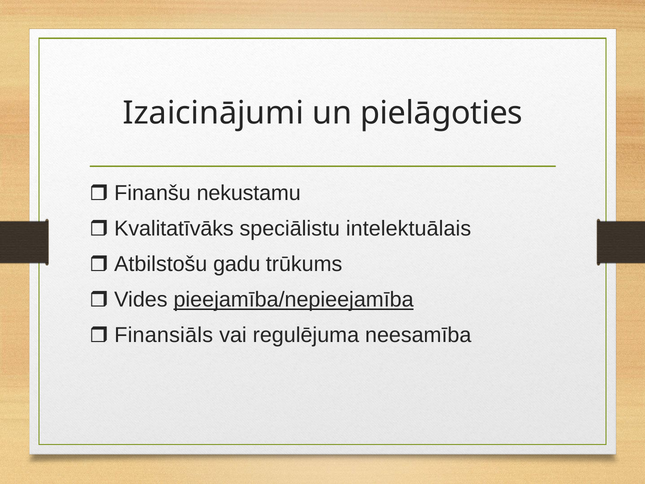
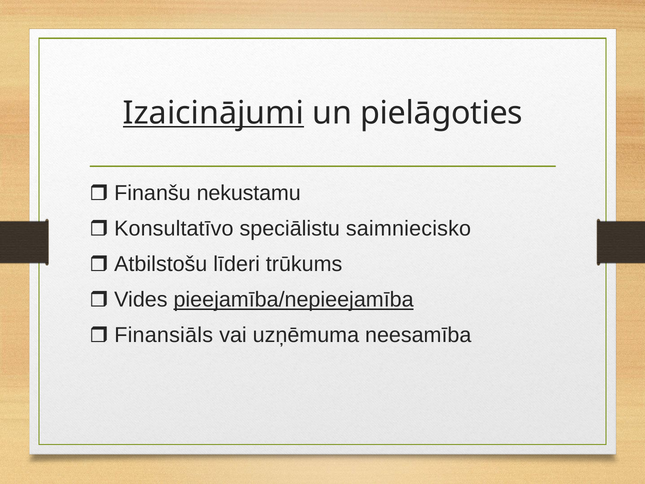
Izaicinājumi underline: none -> present (213, 113)
Kvalitatīvāks: Kvalitatīvāks -> Konsultatīvo (174, 229)
intelektuālais: intelektuālais -> saimniecisko (408, 229)
gadu: gadu -> līderi (237, 264)
regulējuma: regulējuma -> uzņēmuma (306, 335)
